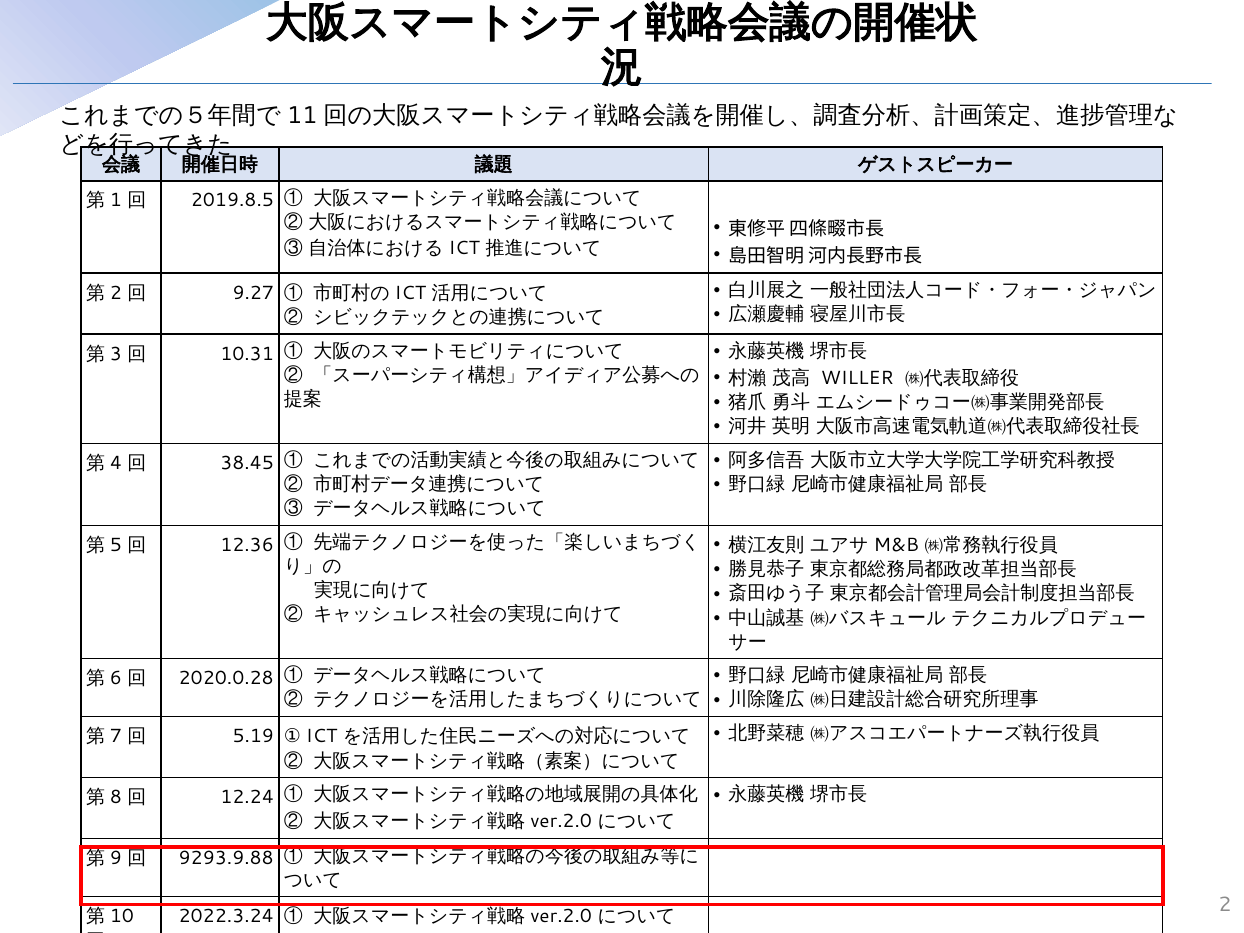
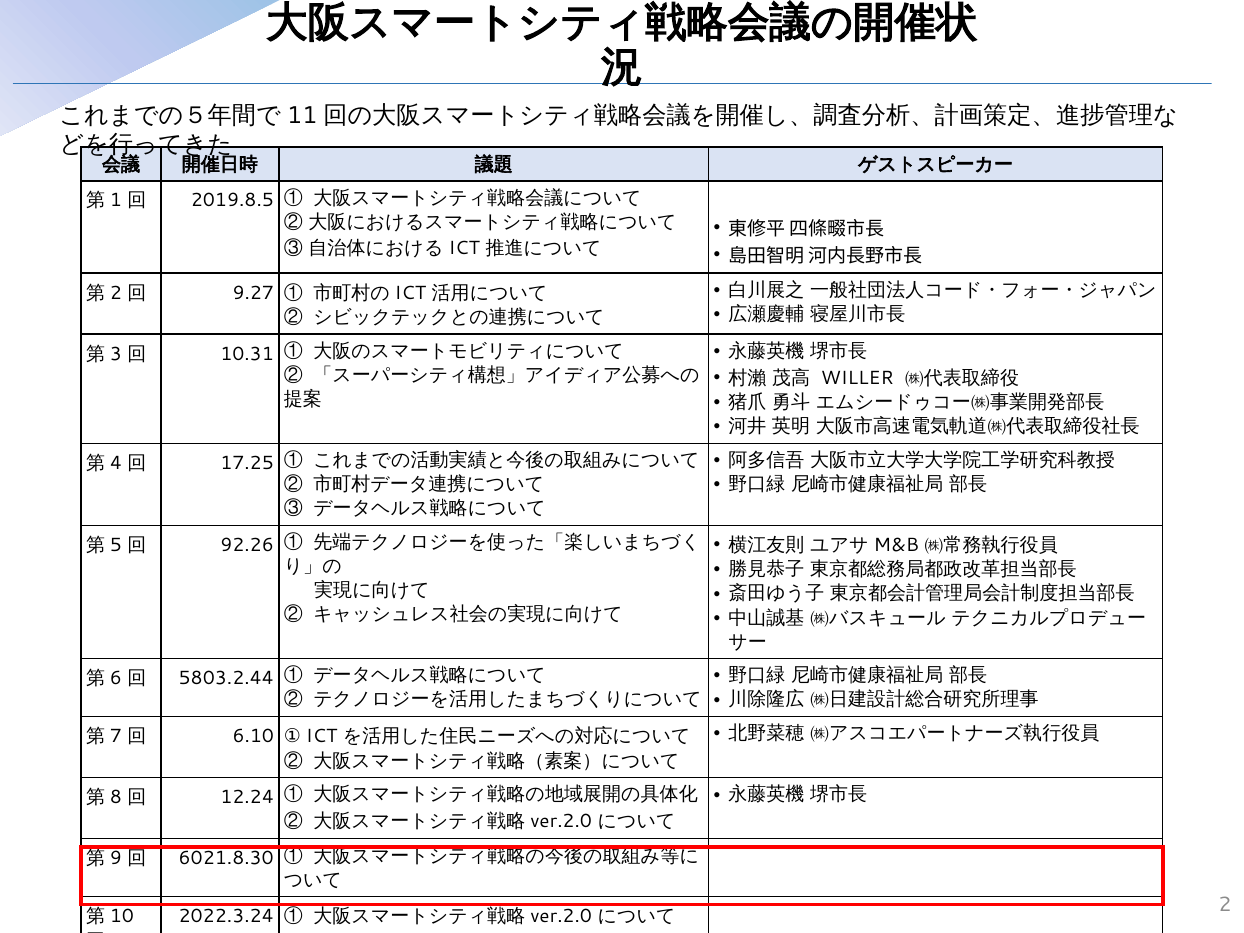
38.45: 38.45 -> 17.25 (247, 463)
12.36: 12.36 -> 92.26 (247, 545)
2020.0.28: 2020.0.28 -> 5803.2.44 (226, 678)
5.19: 5.19 -> 6.10 (253, 736)
9293.9.88: 9293.9.88 -> 6021.8.30 (226, 858)
